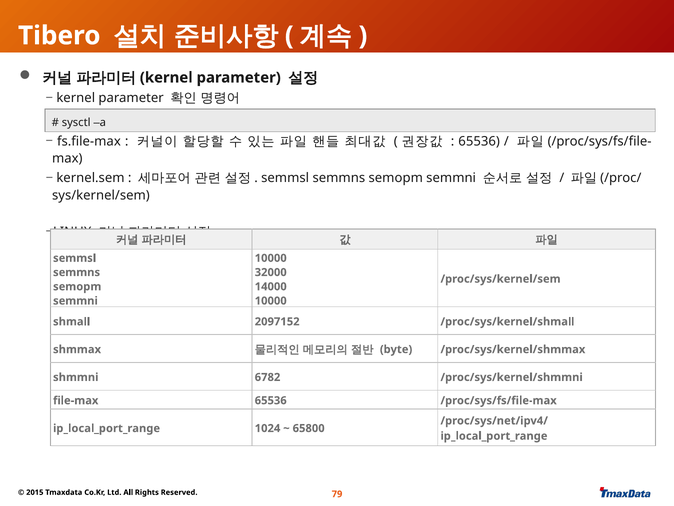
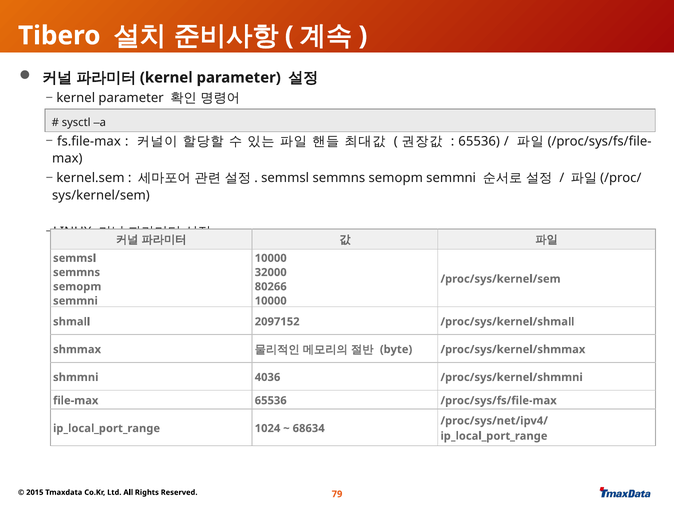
14000: 14000 -> 80266 (271, 286)
6782: 6782 -> 4036 (268, 377)
65800: 65800 -> 68634 (309, 428)
